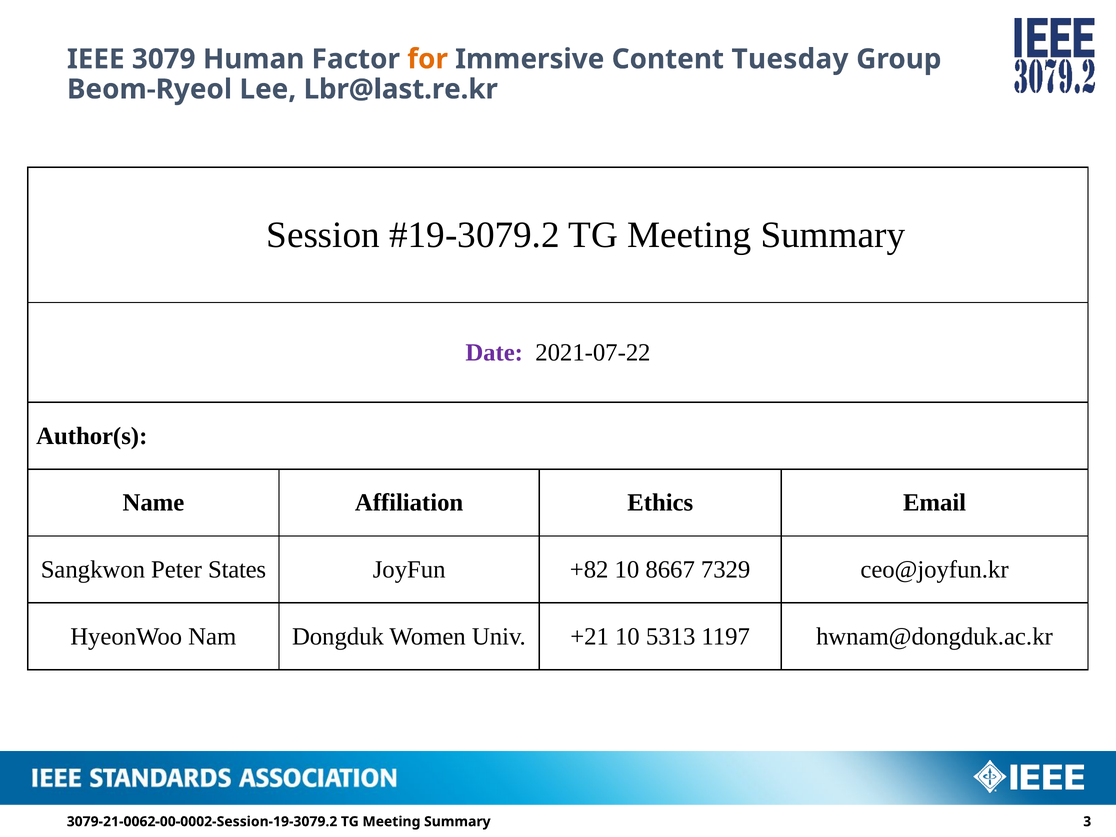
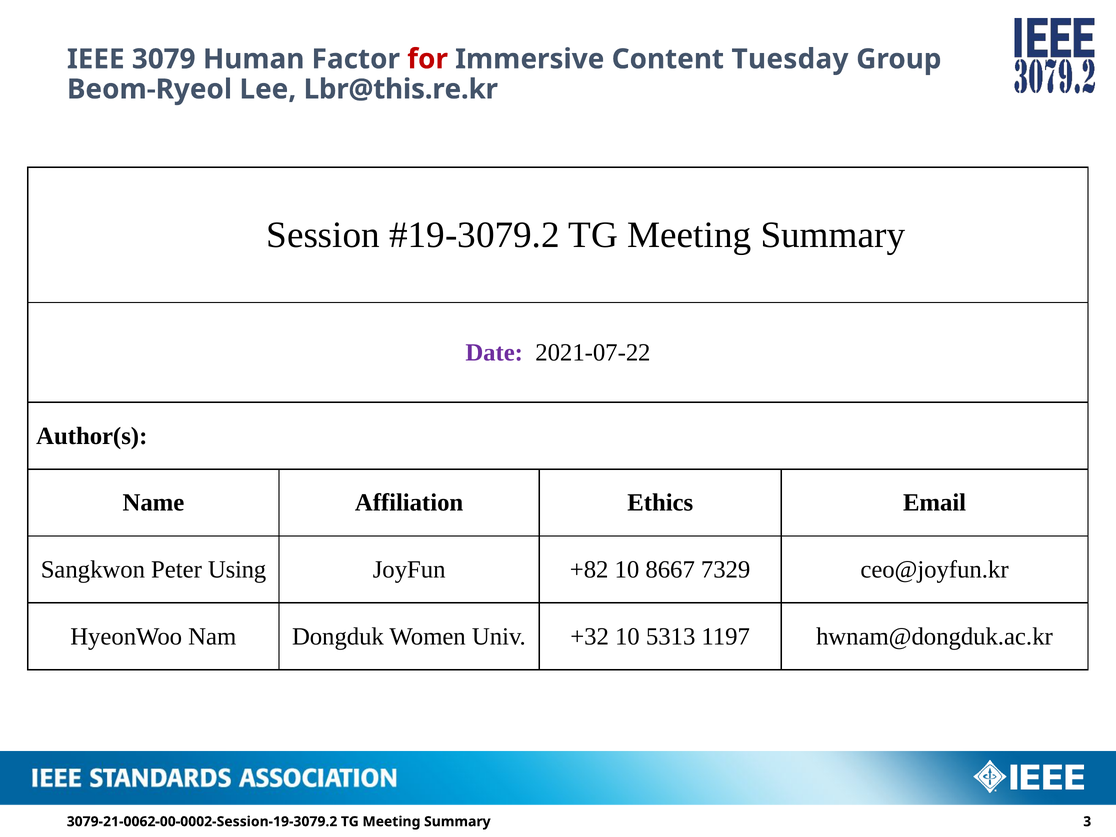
for colour: orange -> red (428, 59)
Lbr@last.re.kr: Lbr@last.re.kr -> Lbr@this.re.kr (401, 89)
States: States -> Using (237, 570)
+21: +21 -> +32 (590, 636)
